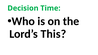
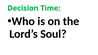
This: This -> Soul (53, 34)
